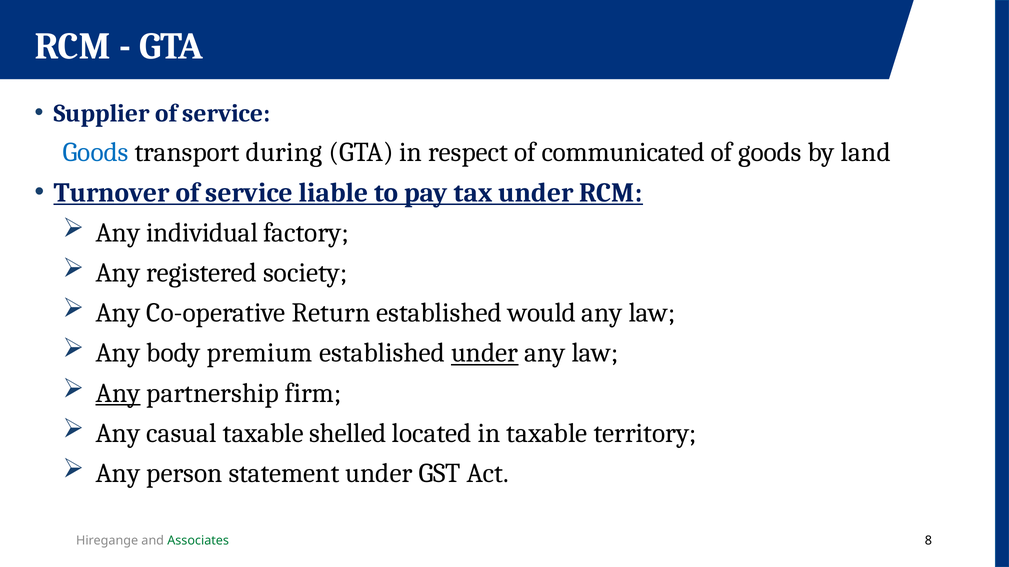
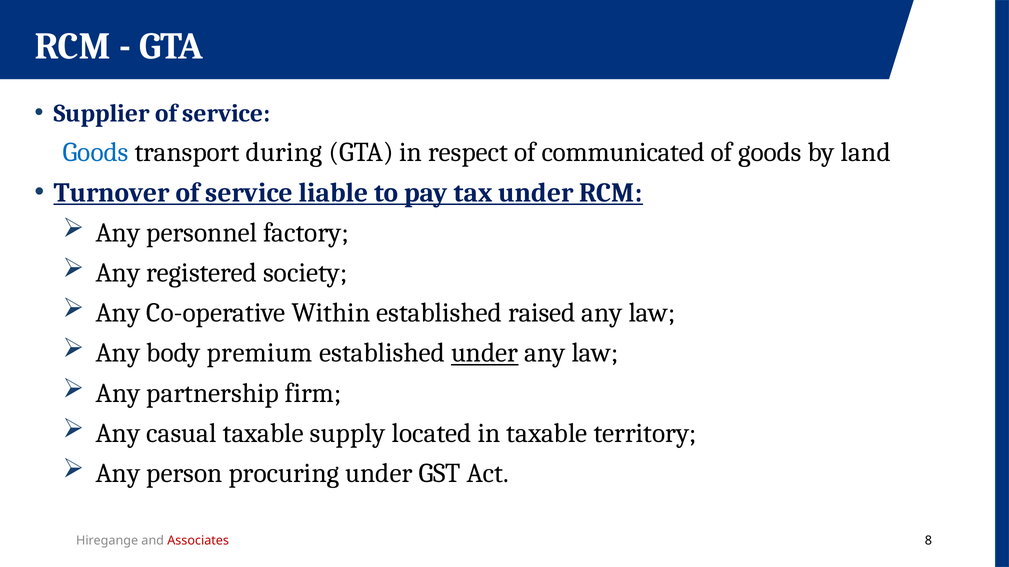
individual: individual -> personnel (202, 233)
Return: Return -> Within (331, 313)
would: would -> raised (542, 313)
Any underline: present -> none (118, 393)
shelled: shelled -> supply (348, 434)
statement: statement -> procuring (284, 474)
Associates colour: green -> red (198, 541)
